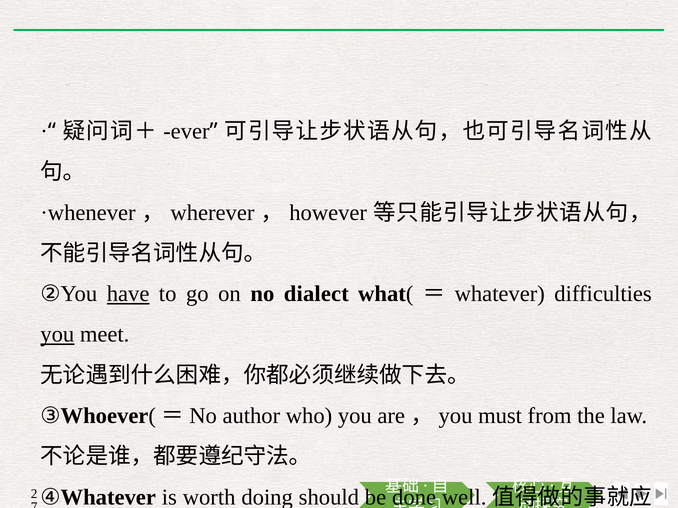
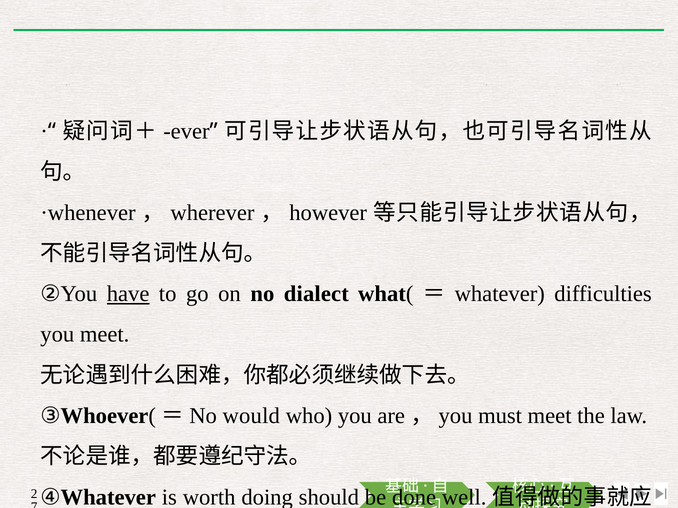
you underline: present -> none (57, 335)
author: author -> would (251, 416)
must from: from -> meet (550, 416)
